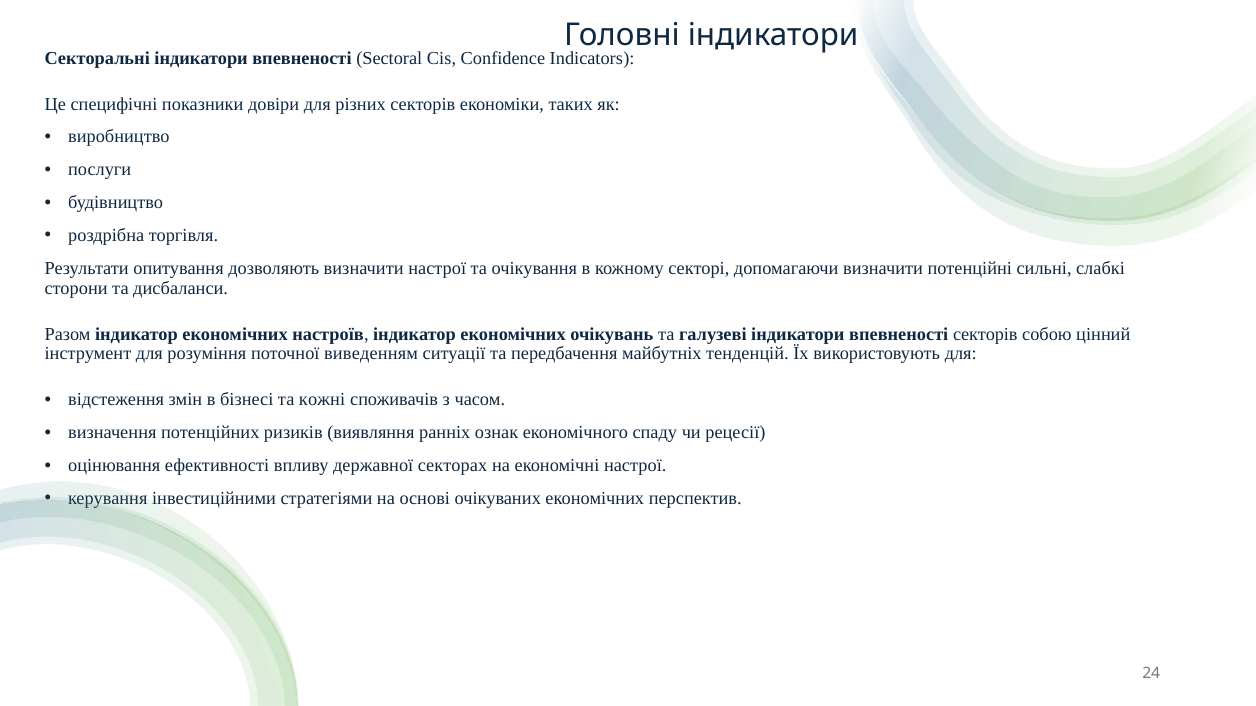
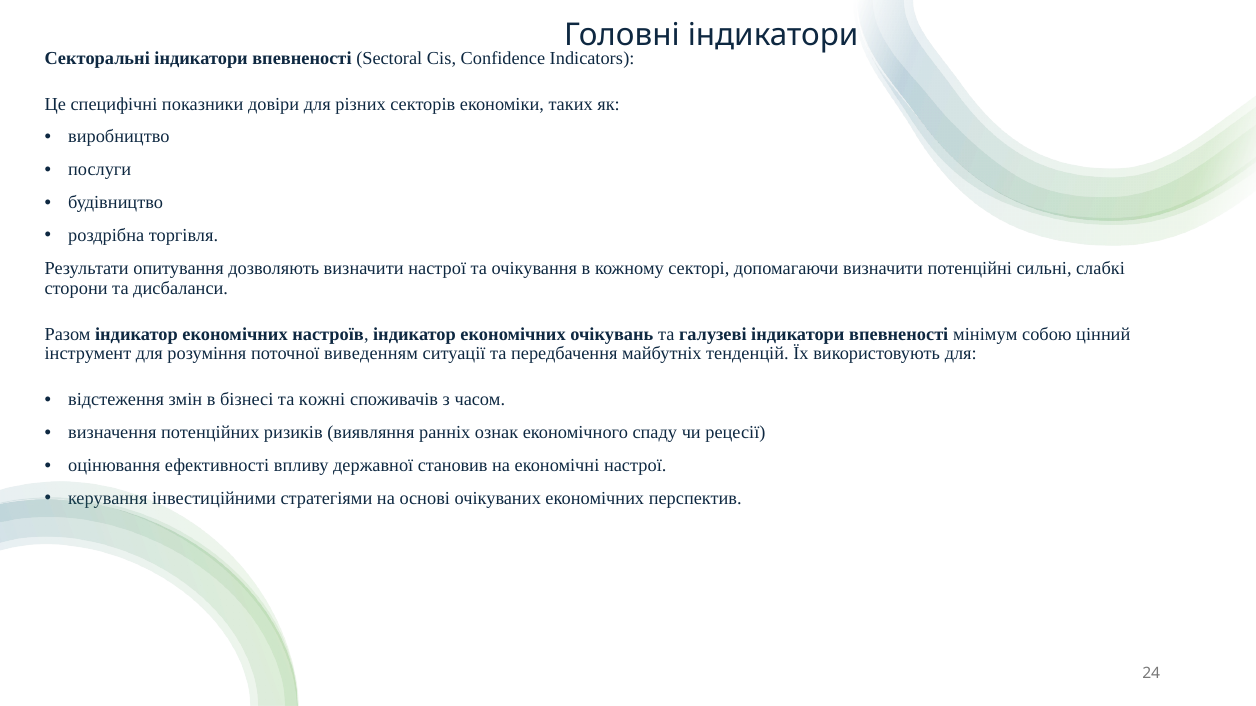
впевненості секторів: секторів -> мінімум (985, 334)
секторах: секторах -> становив (453, 466)
